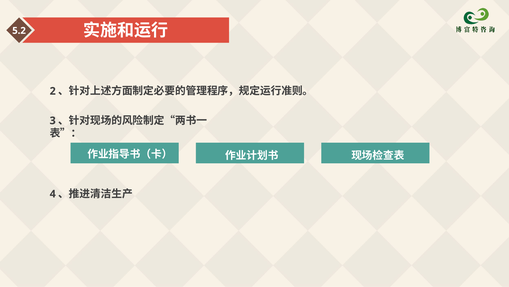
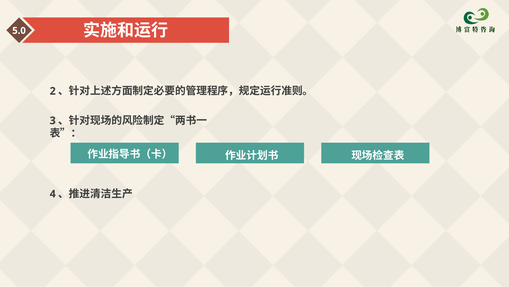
5.2: 5.2 -> 5.0 (19, 31)
